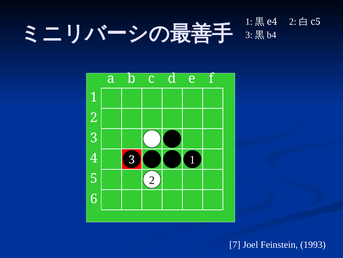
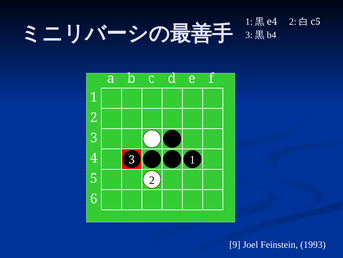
7: 7 -> 9 (235, 244)
